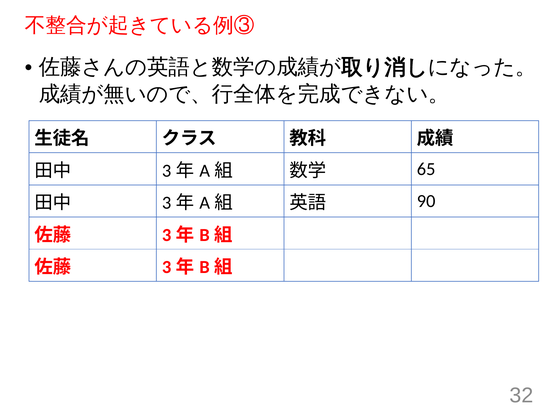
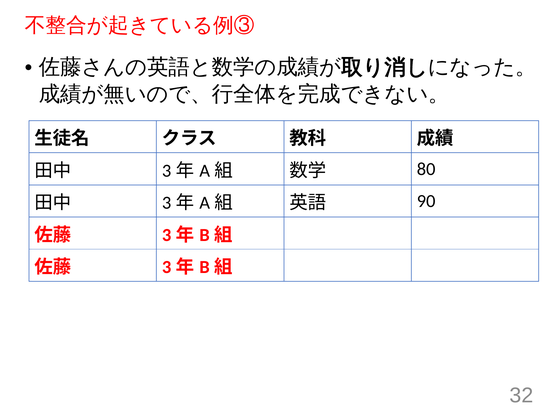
65: 65 -> 80 (426, 169)
